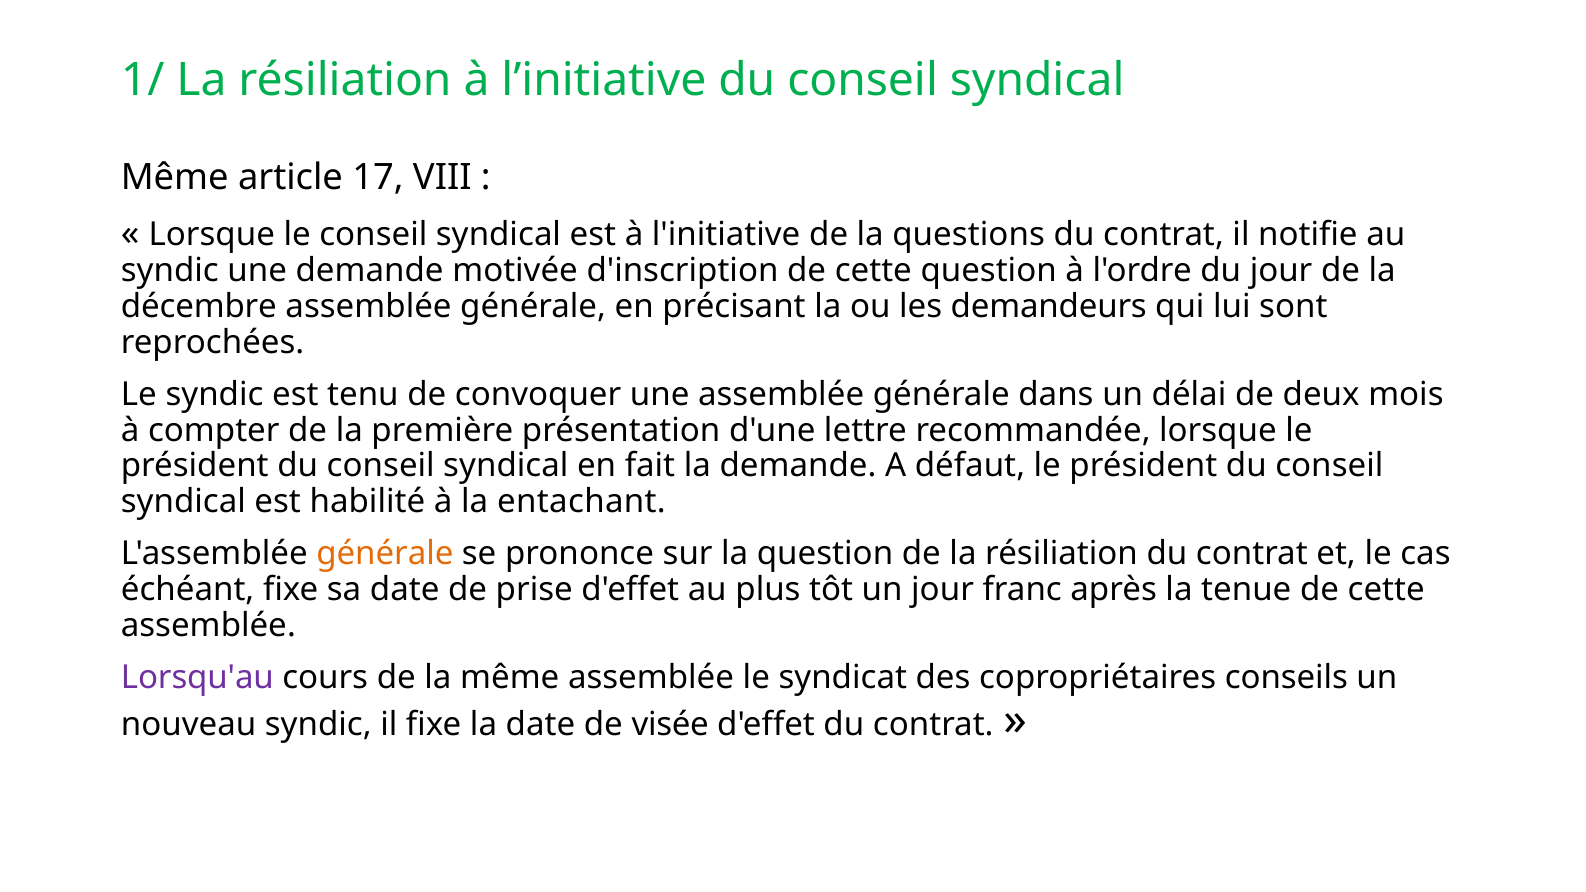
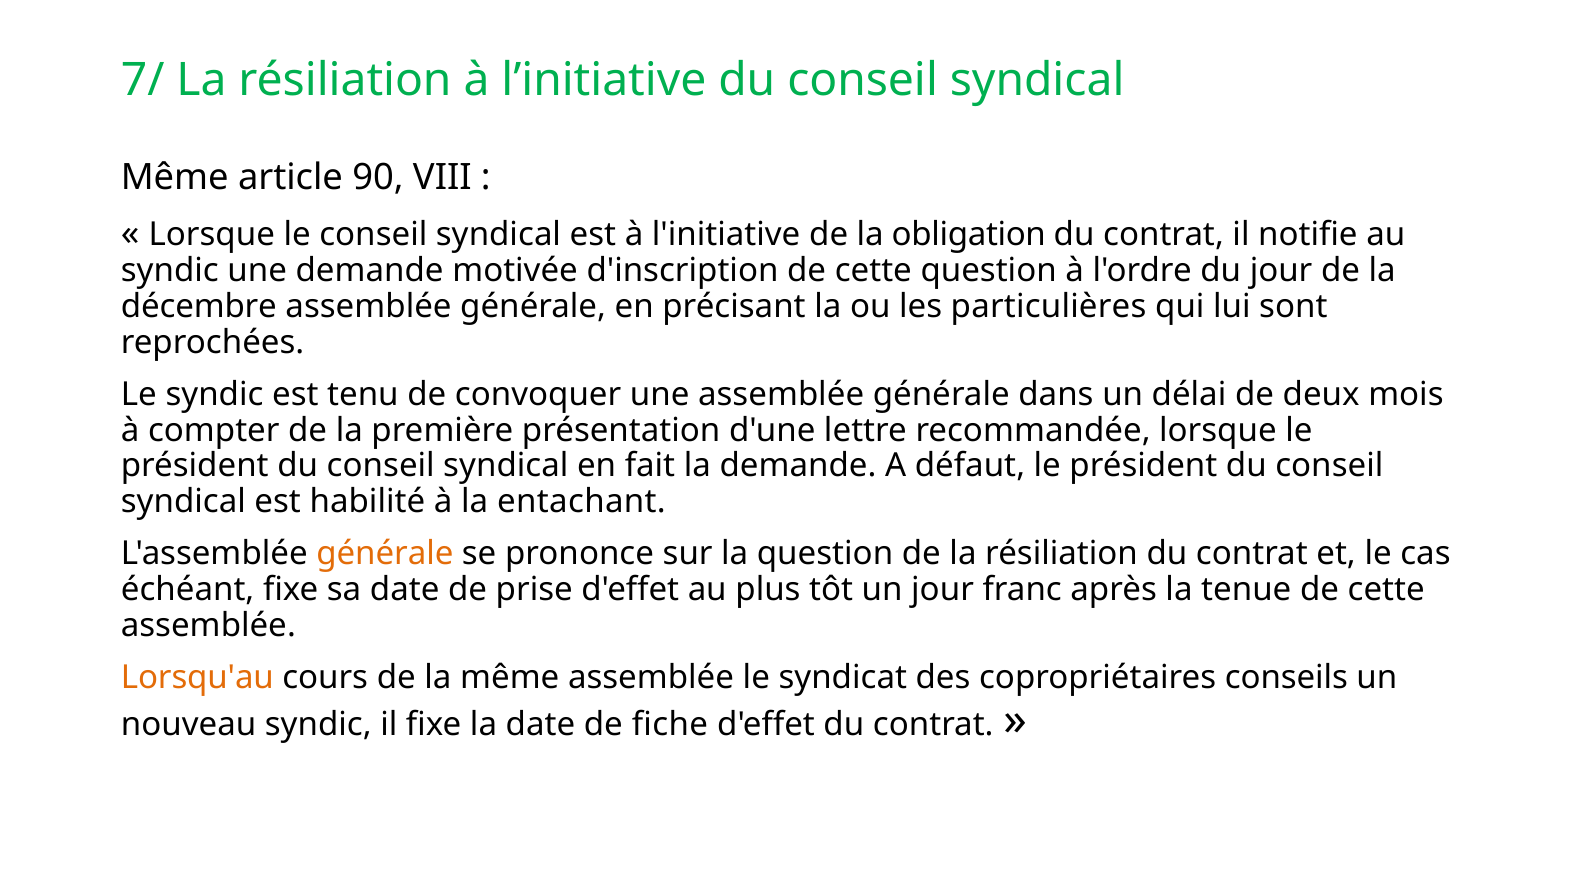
1/: 1/ -> 7/ (143, 80)
17: 17 -> 90 (378, 177)
questions: questions -> obligation (969, 234)
demandeurs: demandeurs -> particulières (1049, 306)
Lorsqu'au colour: purple -> orange (197, 678)
visée: visée -> fiche (670, 725)
